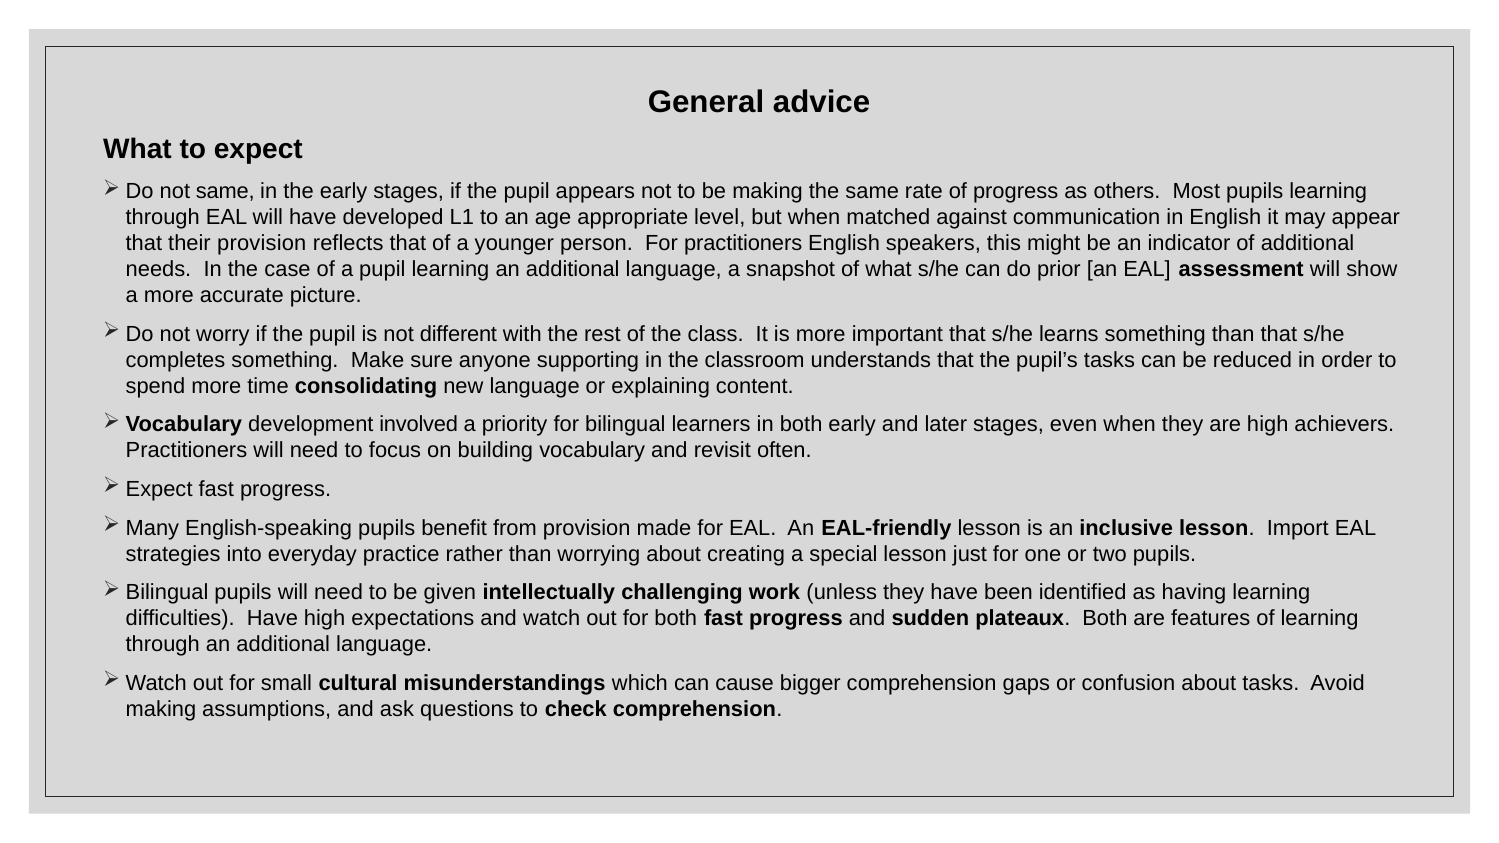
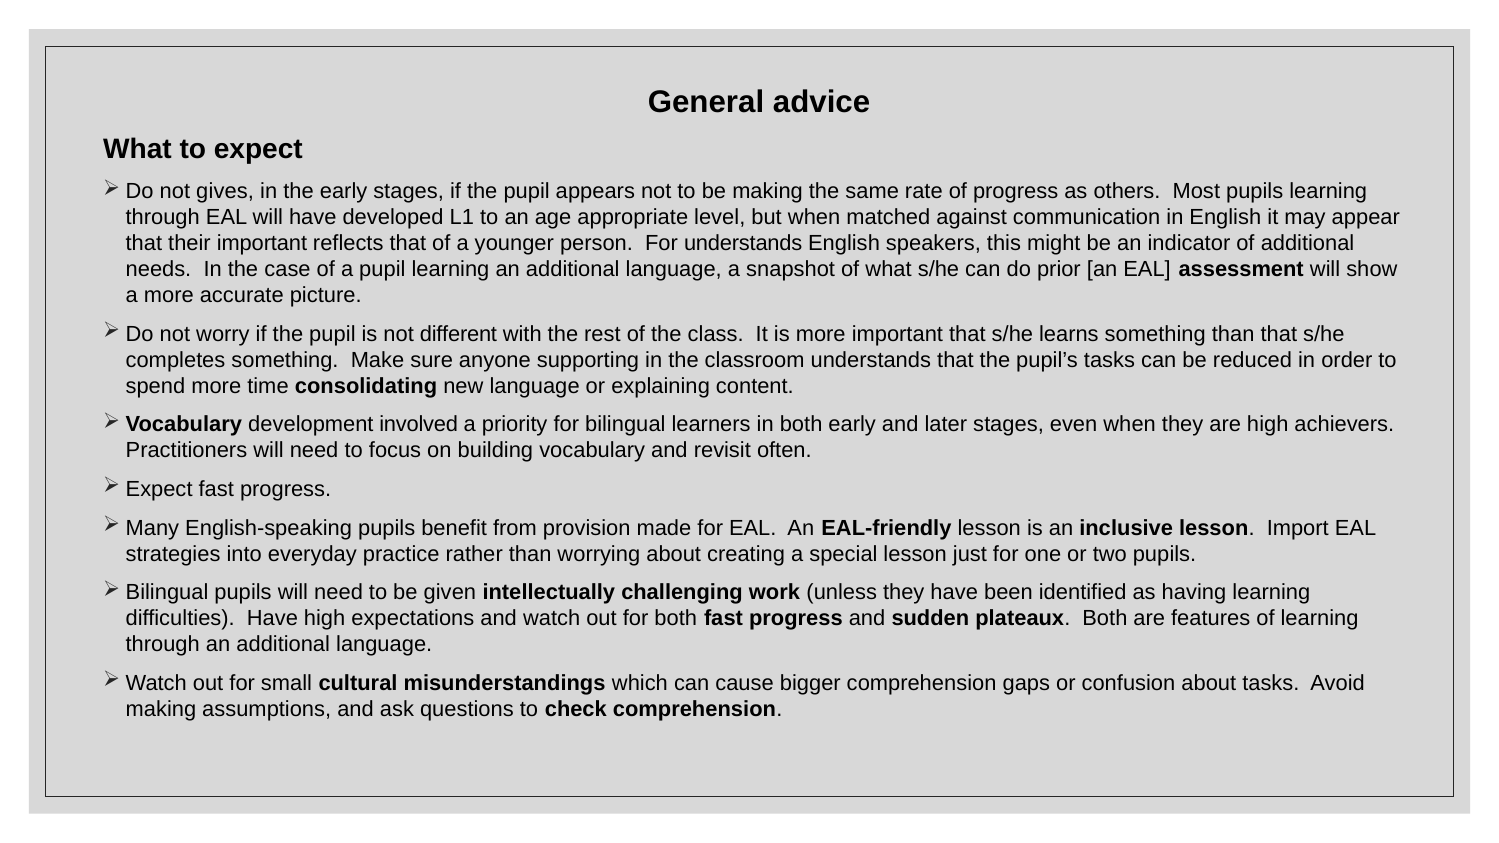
not same: same -> gives (225, 192)
their provision: provision -> important (262, 244)
For practitioners: practitioners -> understands (743, 244)
